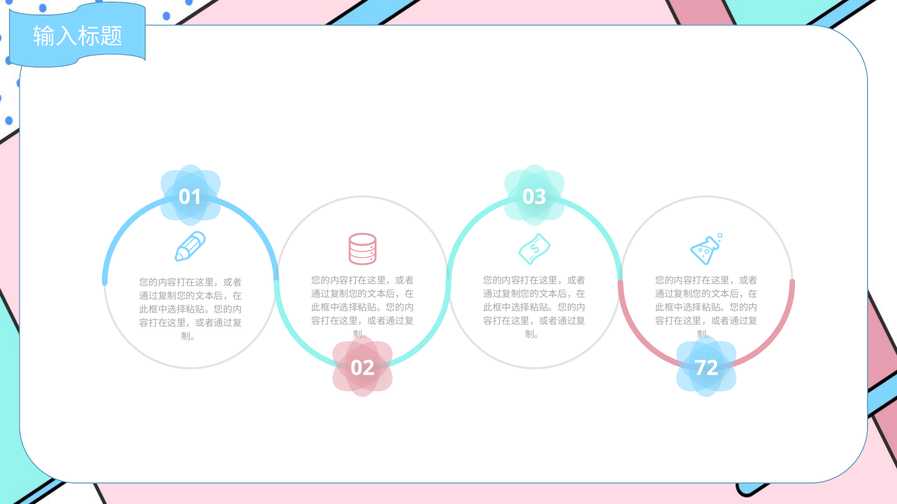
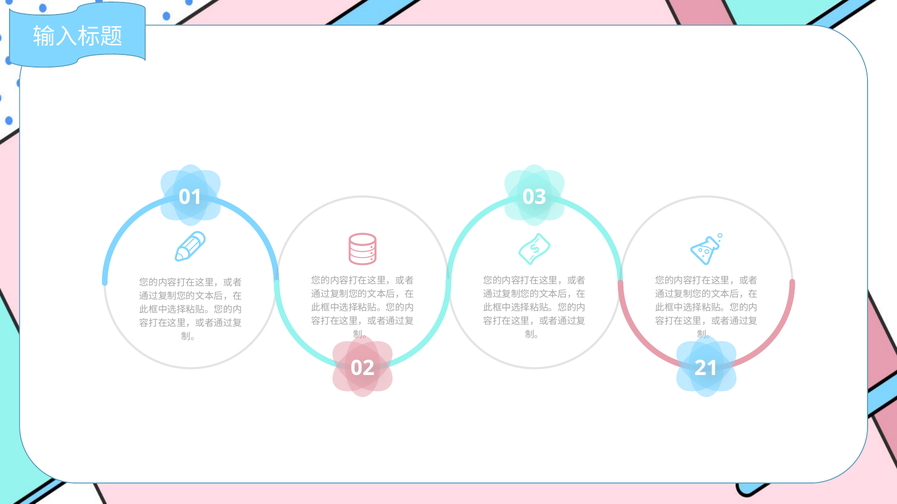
72: 72 -> 21 (706, 368)
